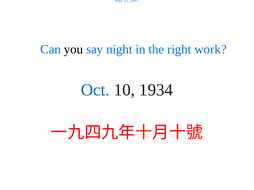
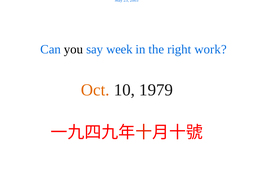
night: night -> week (119, 50)
Oct colour: blue -> orange (95, 90)
1934: 1934 -> 1979 (156, 90)
